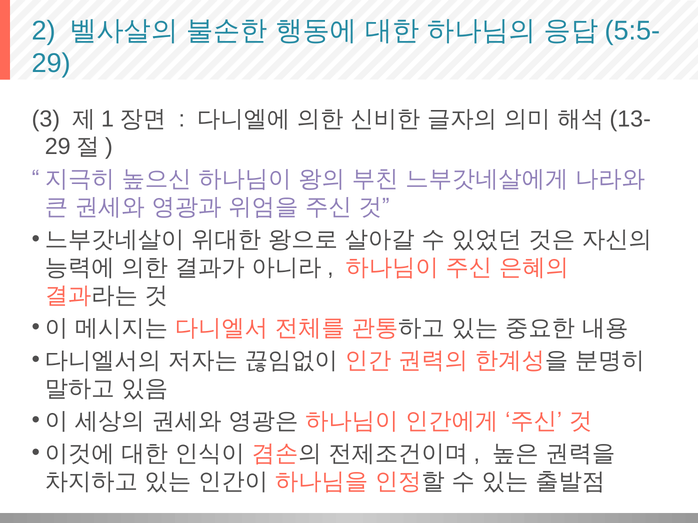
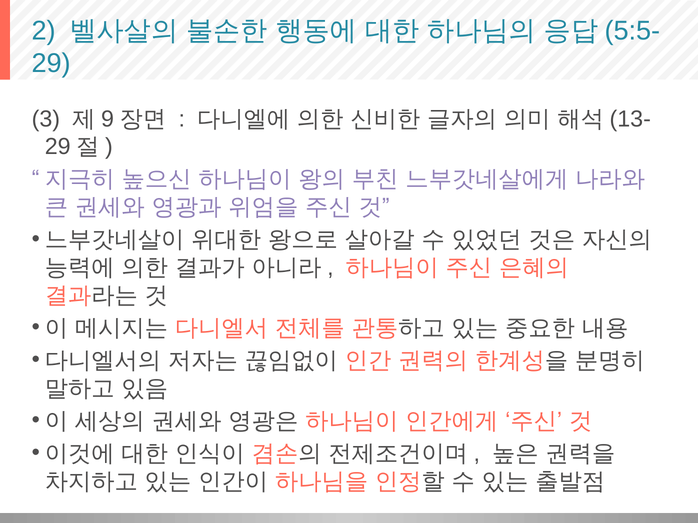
1: 1 -> 9 (108, 119)
